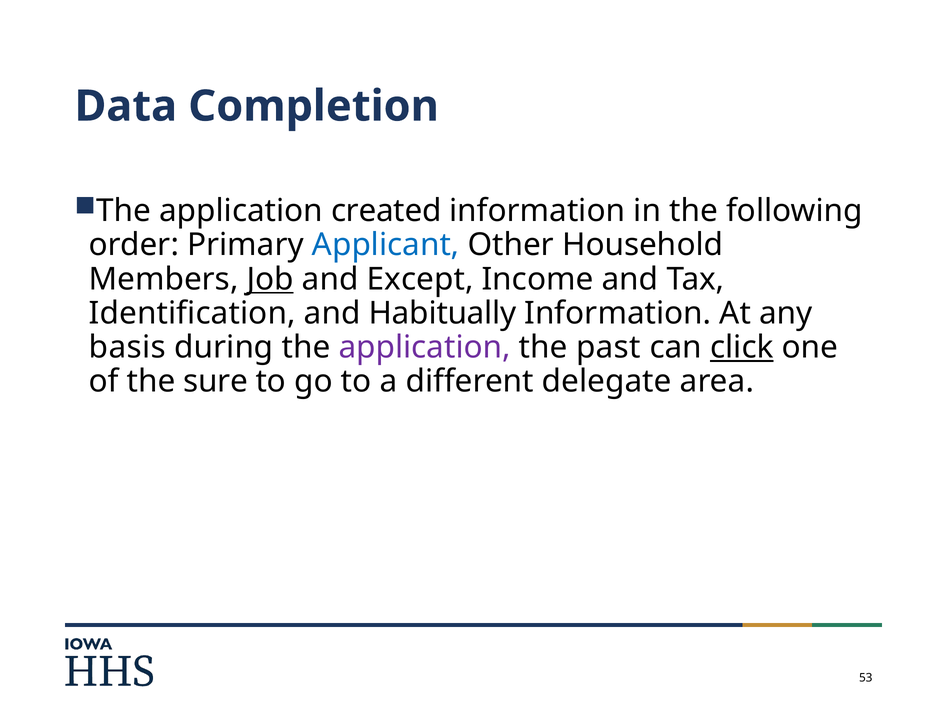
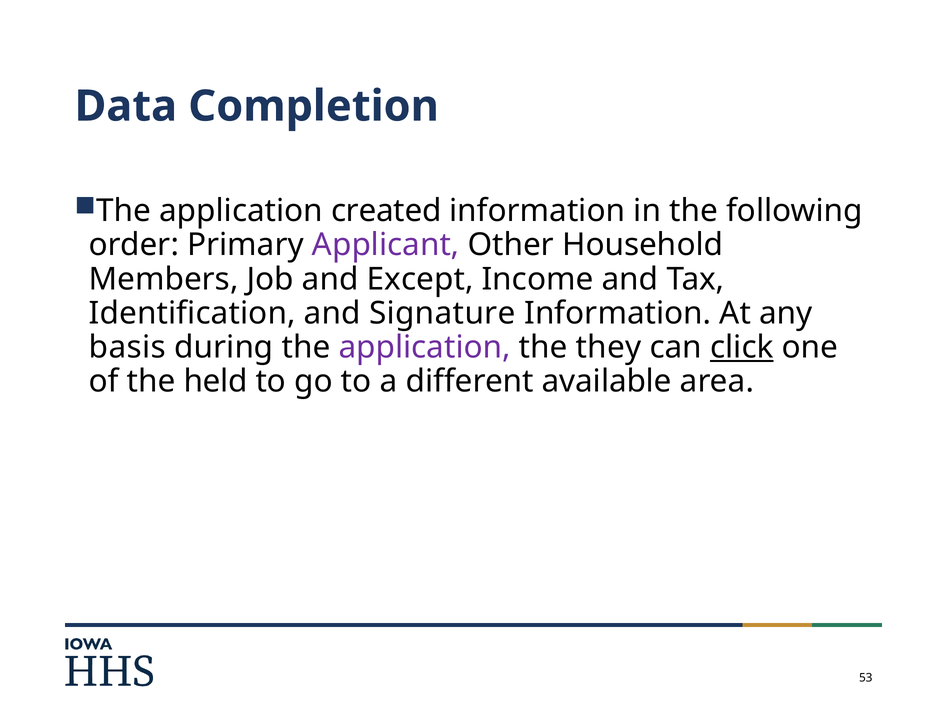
Applicant colour: blue -> purple (386, 245)
Job underline: present -> none (270, 279)
Habitually: Habitually -> Signature (442, 313)
past: past -> they (608, 347)
sure: sure -> held (216, 381)
delegate: delegate -> available (607, 381)
